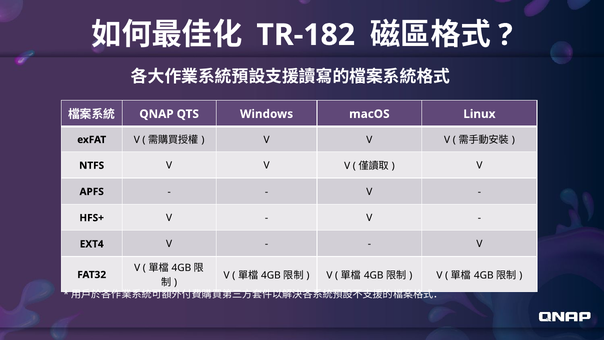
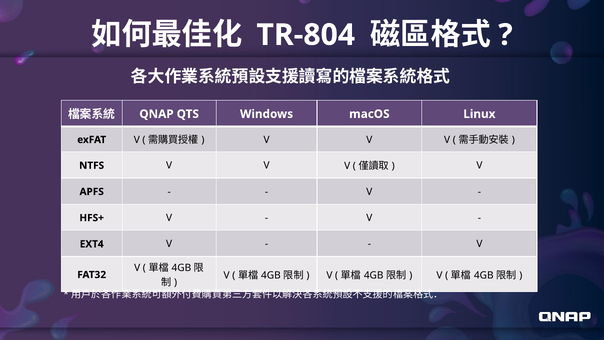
TR-182: TR-182 -> TR-804 (306, 35)
